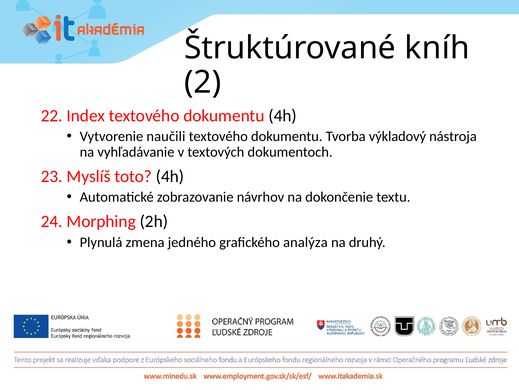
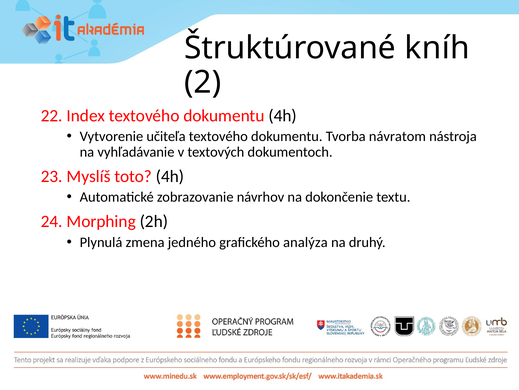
naučili: naučili -> učiteľa (166, 136)
výkladový: výkladový -> návratom (397, 136)
